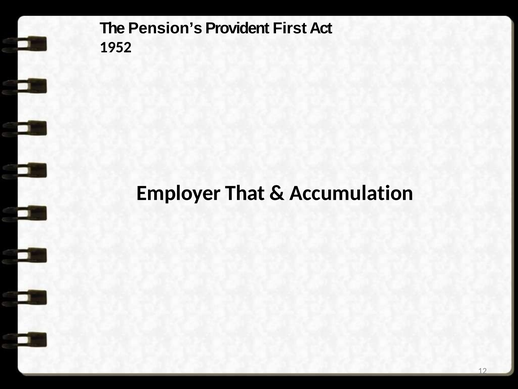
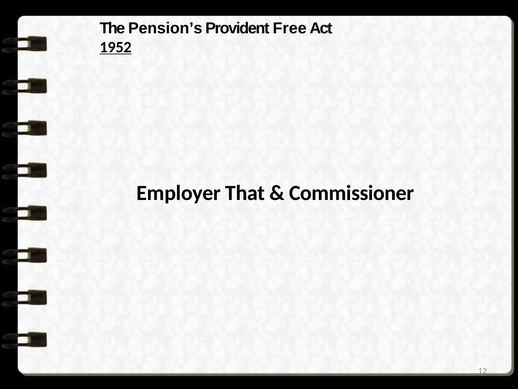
First: First -> Free (290, 28)
1952 underline: none -> present (116, 47)
Accumulation: Accumulation -> Commissioner (352, 193)
